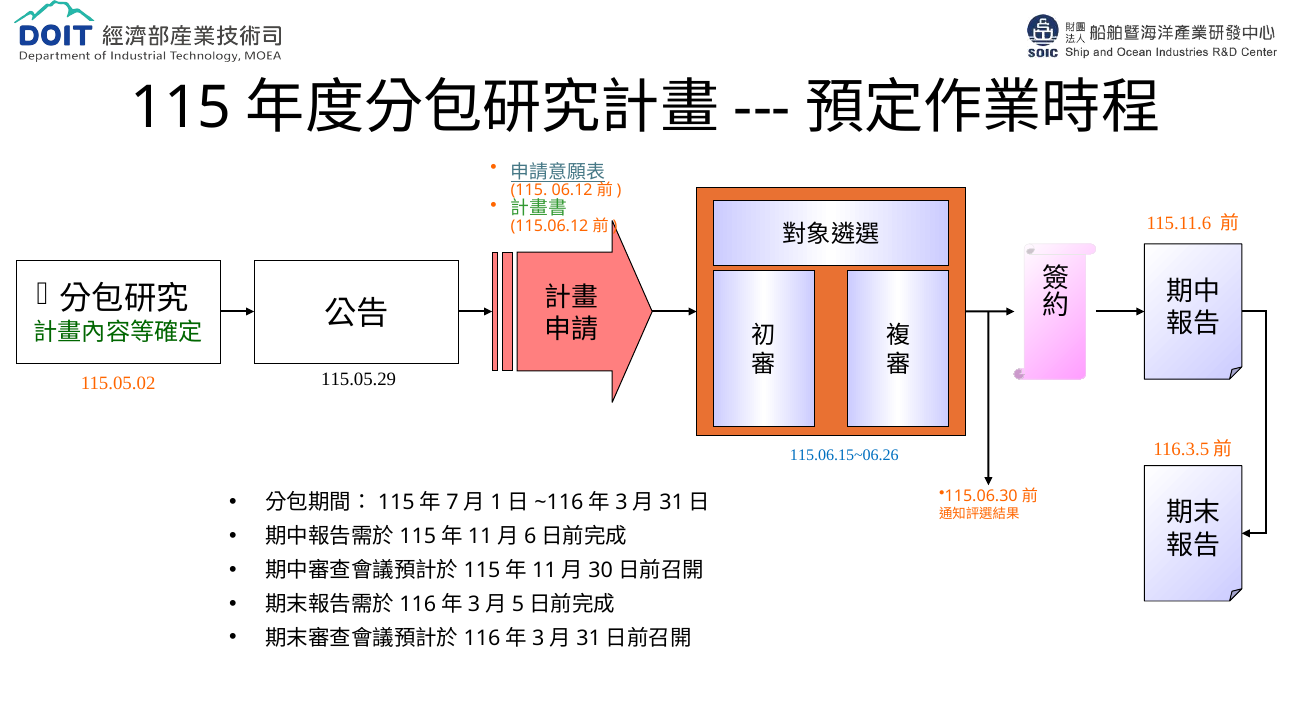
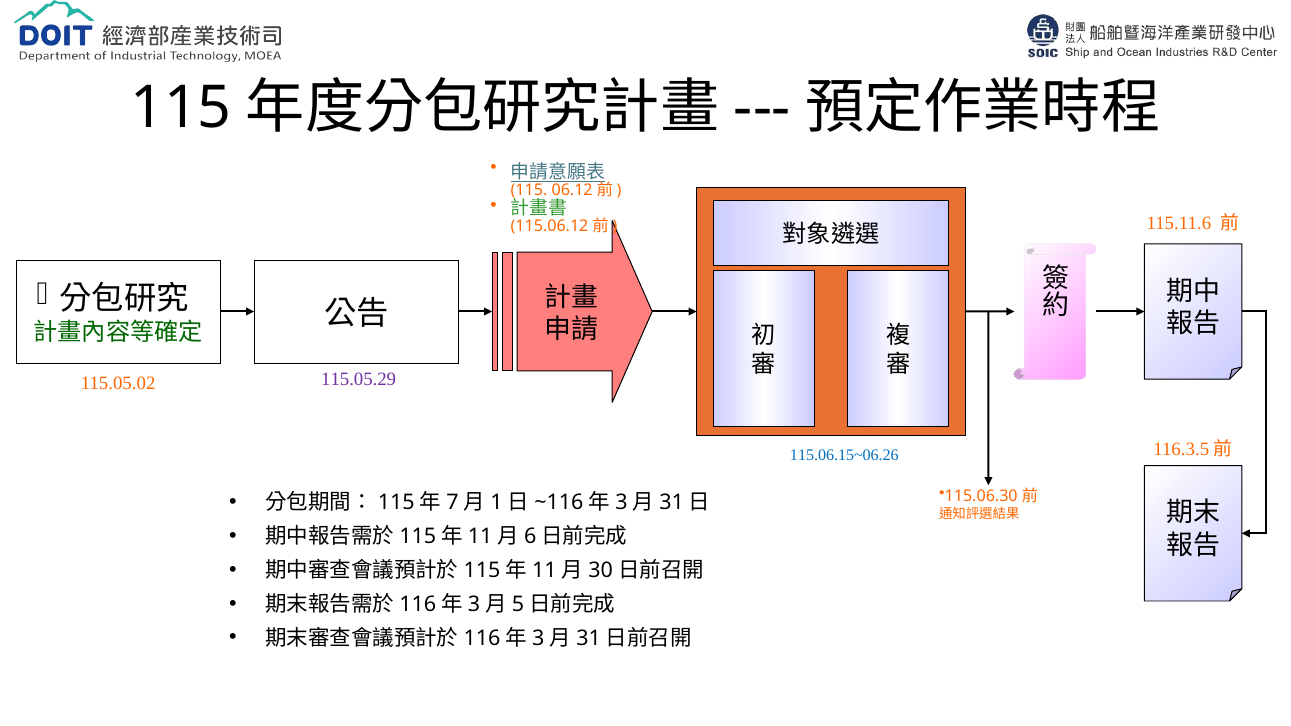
115.05.29 colour: black -> purple (359, 380)
